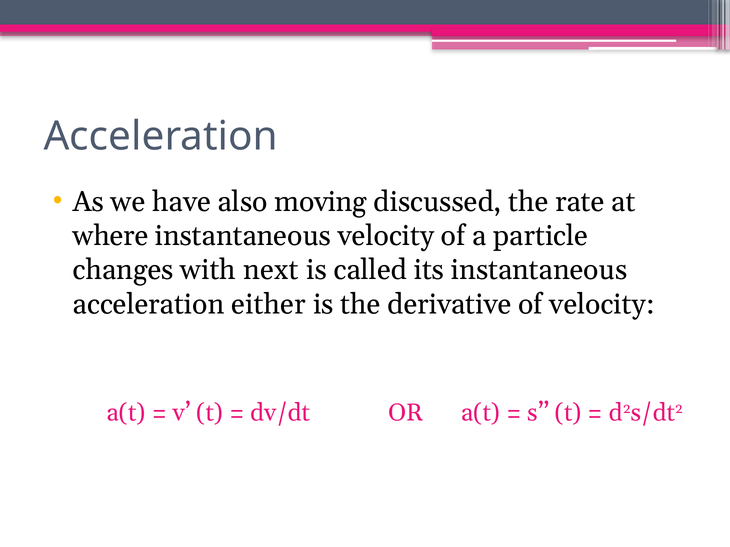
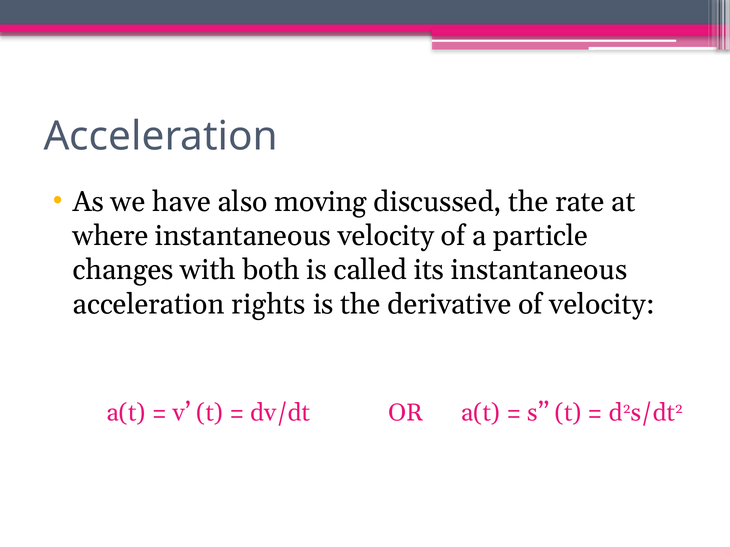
next: next -> both (271, 270)
either: either -> rights (269, 304)
